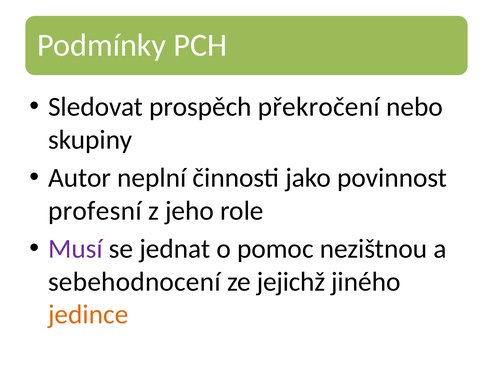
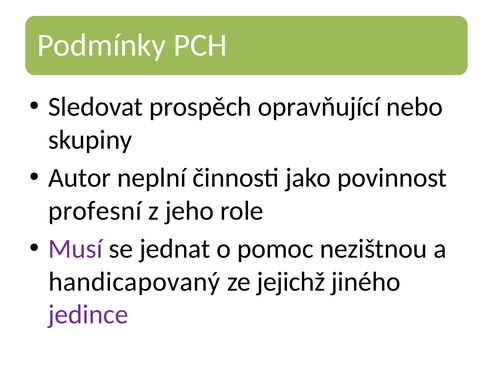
překročení: překročení -> opravňující (319, 107)
sebehodnocení: sebehodnocení -> handicapovaný (134, 282)
jedince colour: orange -> purple (88, 315)
